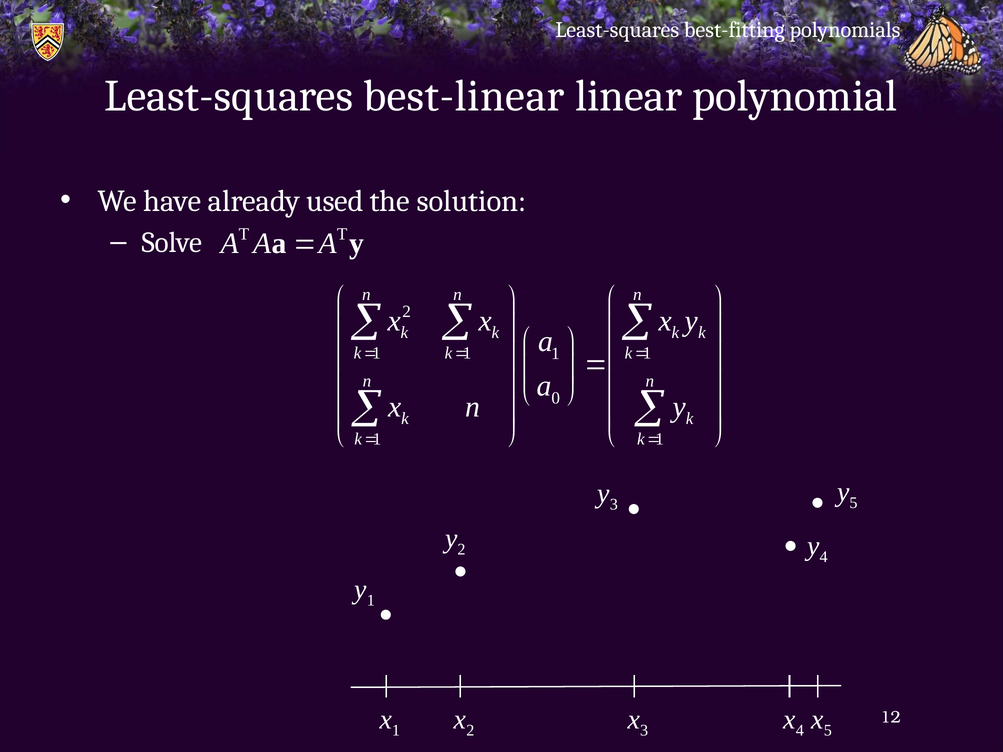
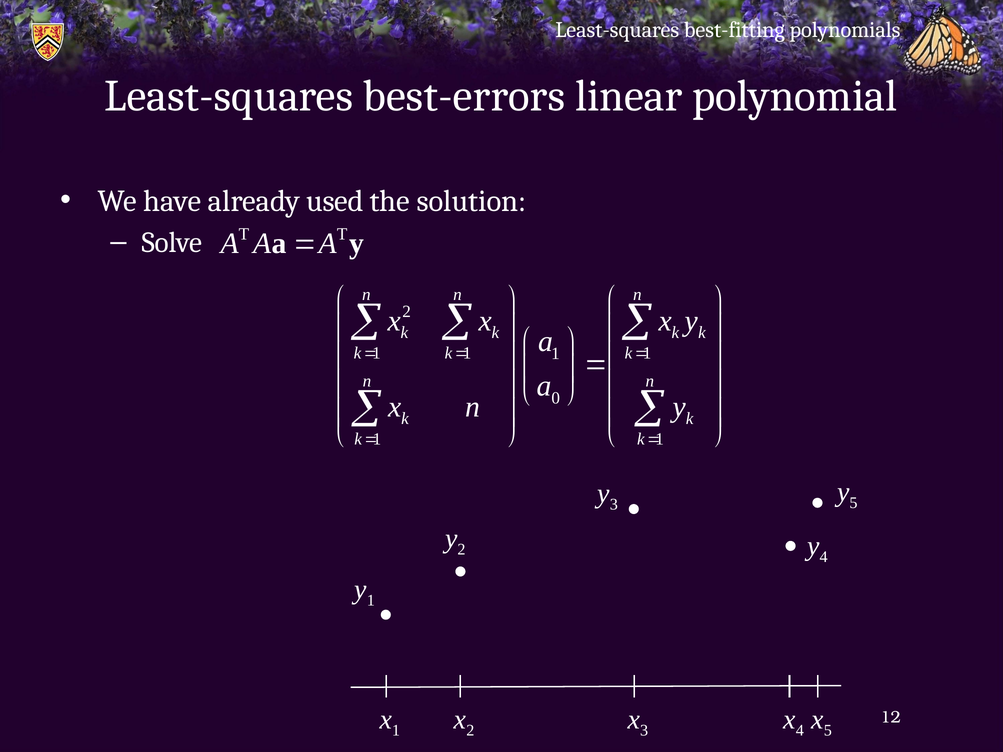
best-linear: best-linear -> best-errors (464, 96)
